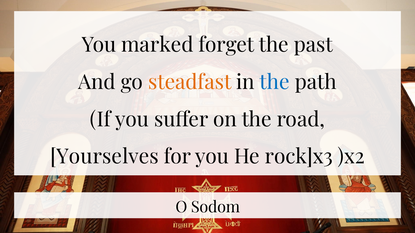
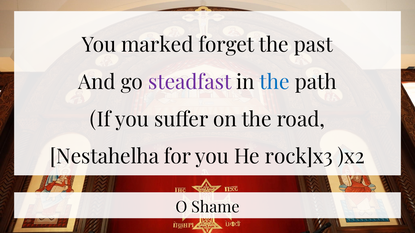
steadfast colour: orange -> purple (190, 82)
Yourselves: Yourselves -> Nestahelha (105, 157)
Sodom: Sodom -> Shame (215, 208)
